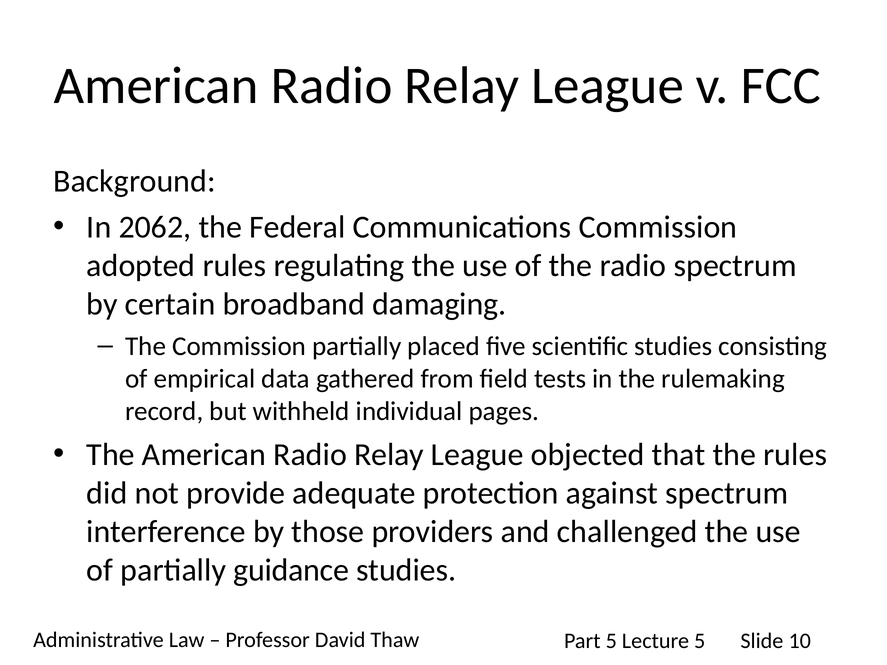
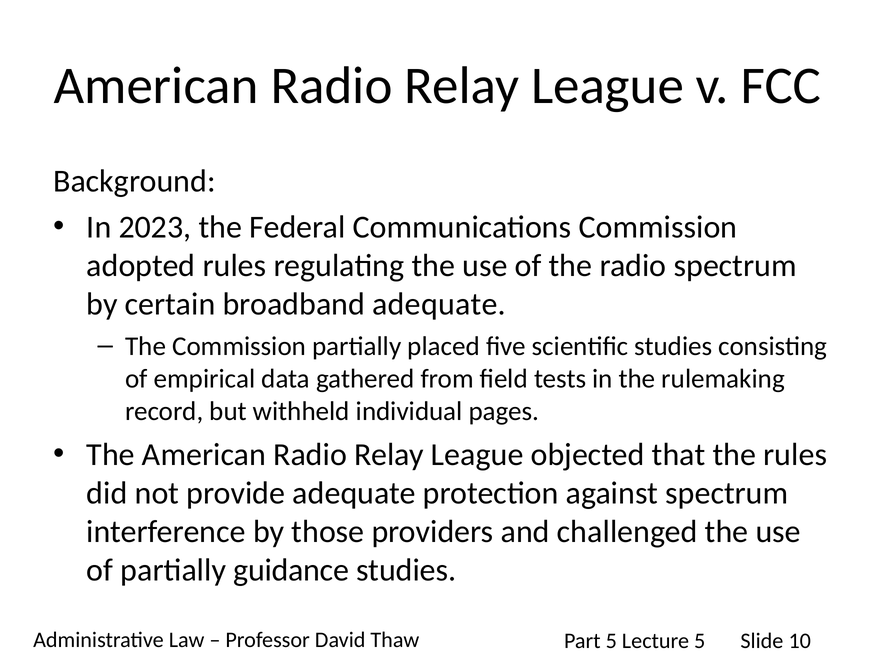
2062: 2062 -> 2023 (155, 227)
broadband damaging: damaging -> adequate (439, 304)
